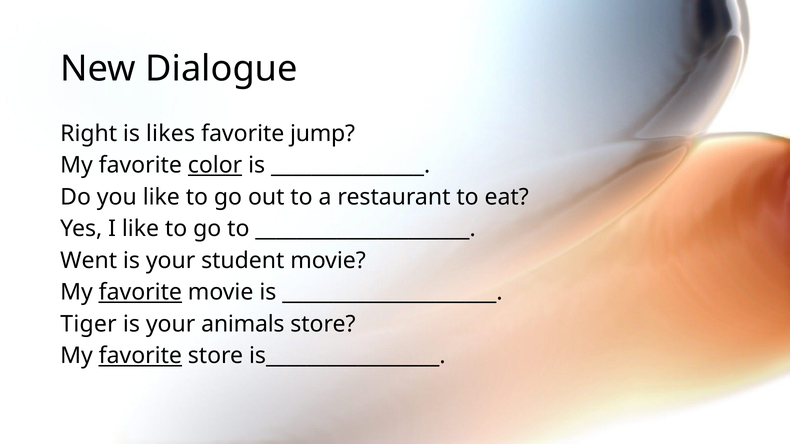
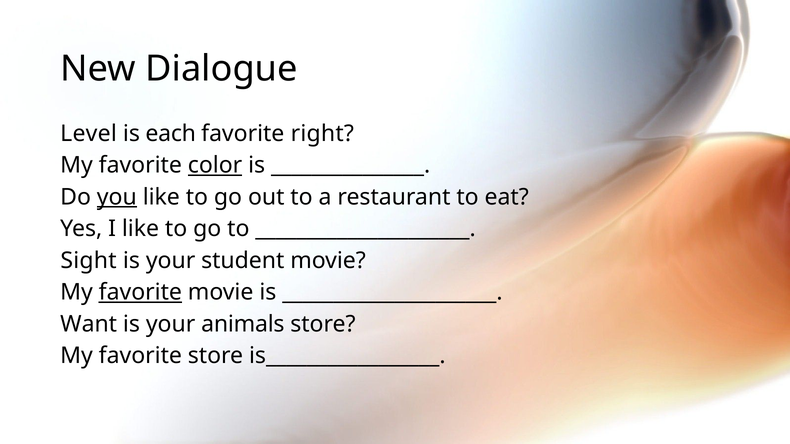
Right: Right -> Level (89, 134)
likes: likes -> each (171, 134)
jump: jump -> right (322, 134)
you underline: none -> present (117, 197)
Went: Went -> Sight (89, 261)
Tiger: Tiger -> Want (89, 324)
favorite underline: present -> none (140, 356)
